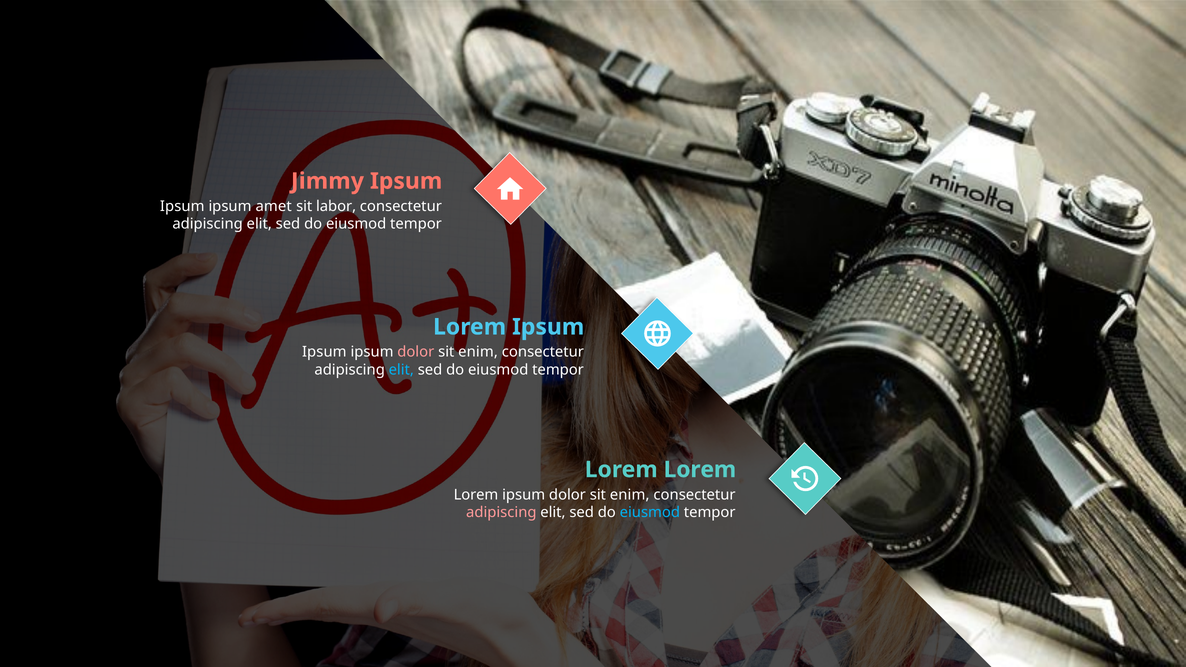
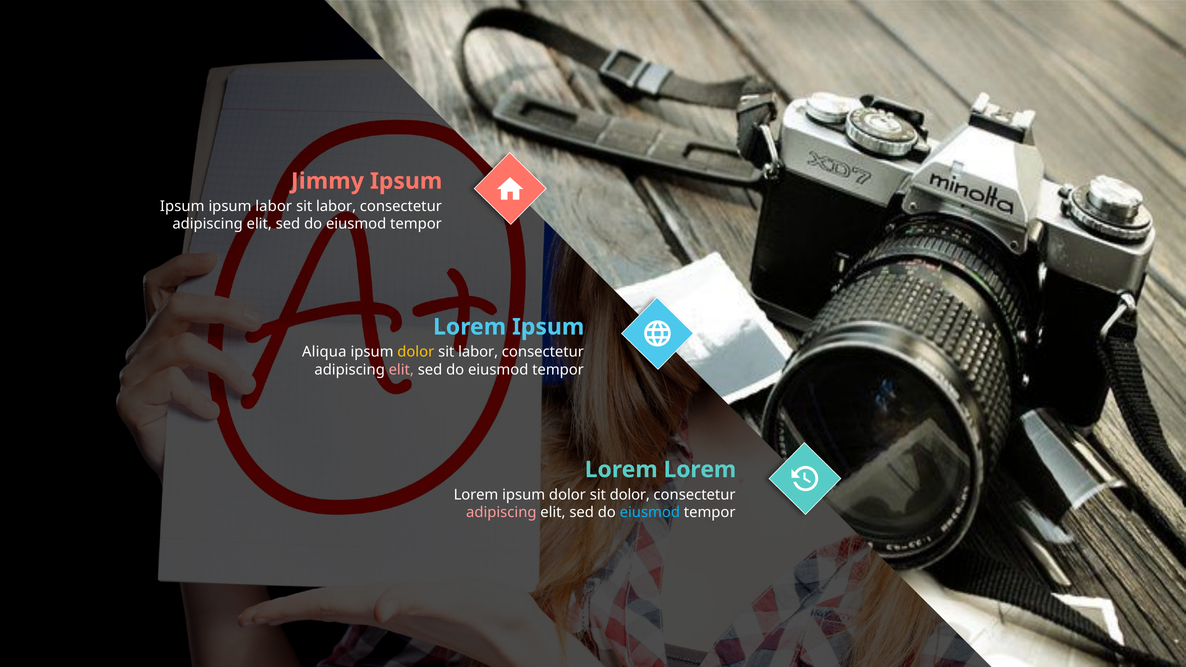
ipsum amet: amet -> labor (274, 206)
Ipsum: Ipsum -> Aliqua (324, 352)
dolor colour: pink -> yellow (416, 352)
enim: enim -> labor (478, 352)
elit colour: light blue -> pink (401, 370)
enim: enim -> dolor (630, 495)
